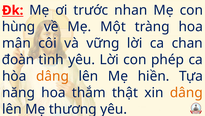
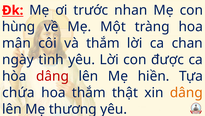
và vững: vững -> thắm (103, 43)
đoàn: đoàn -> ngày (18, 59)
phép: phép -> được (167, 59)
dâng colour: orange -> red (52, 76)
năng: năng -> chứa (18, 92)
